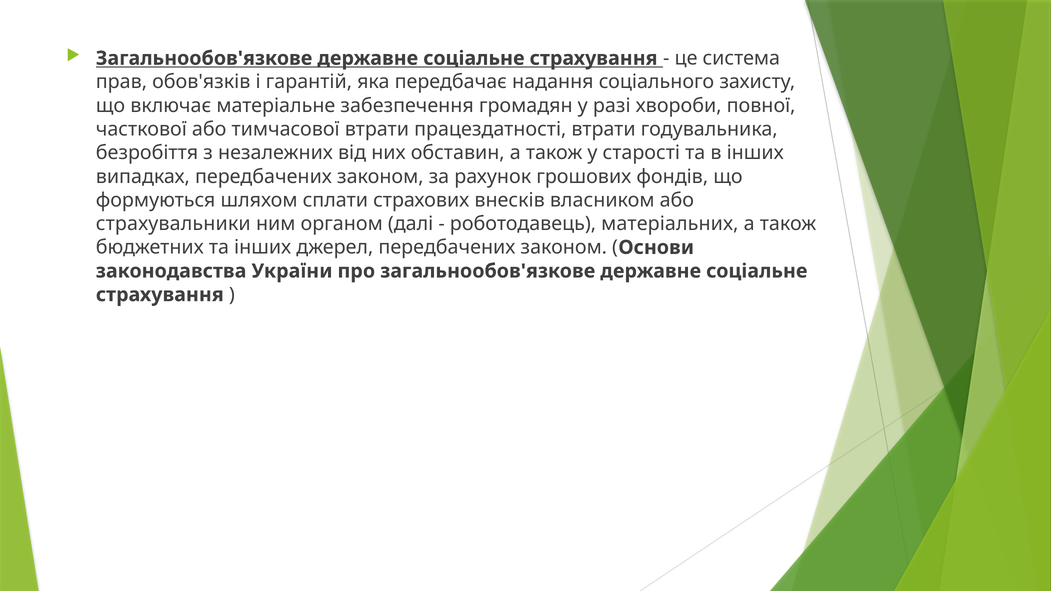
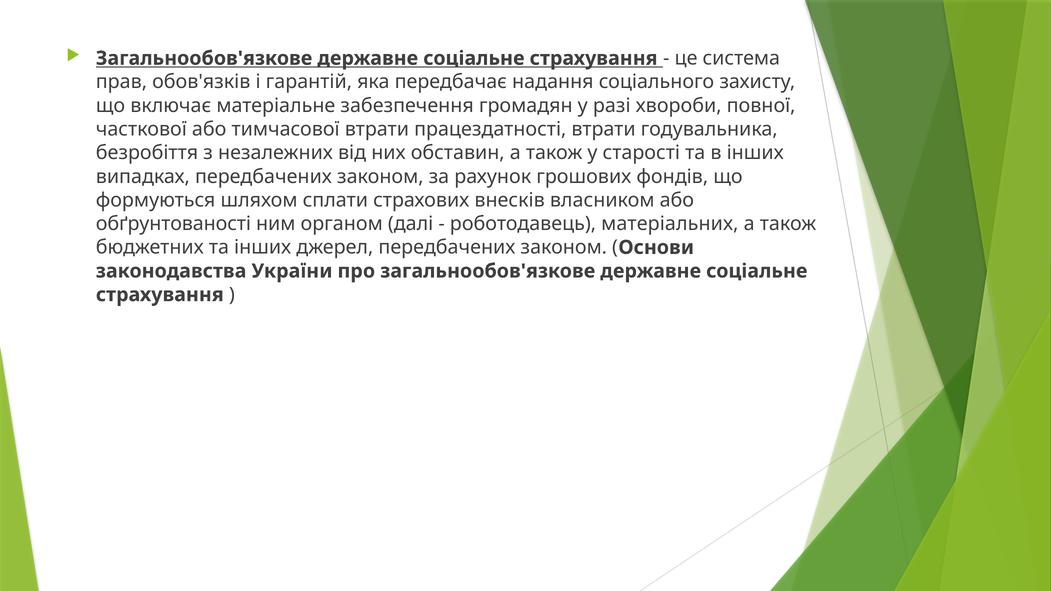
страхувальники: страхувальники -> обґрунтованості (173, 224)
